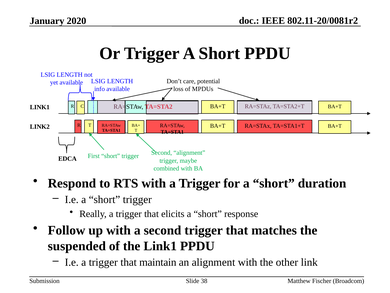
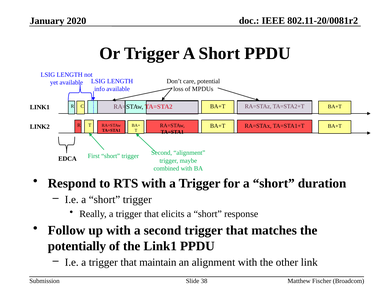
suspended: suspended -> potentially (77, 246)
